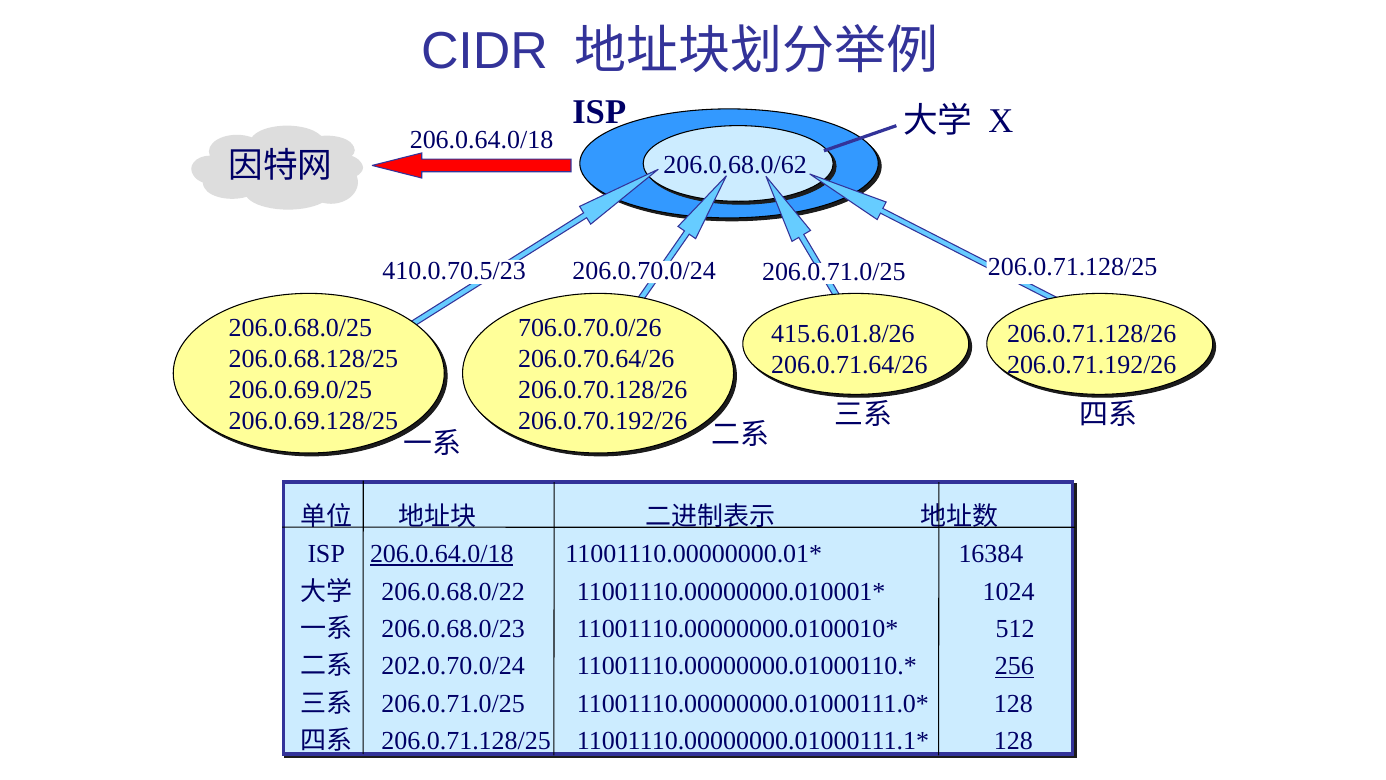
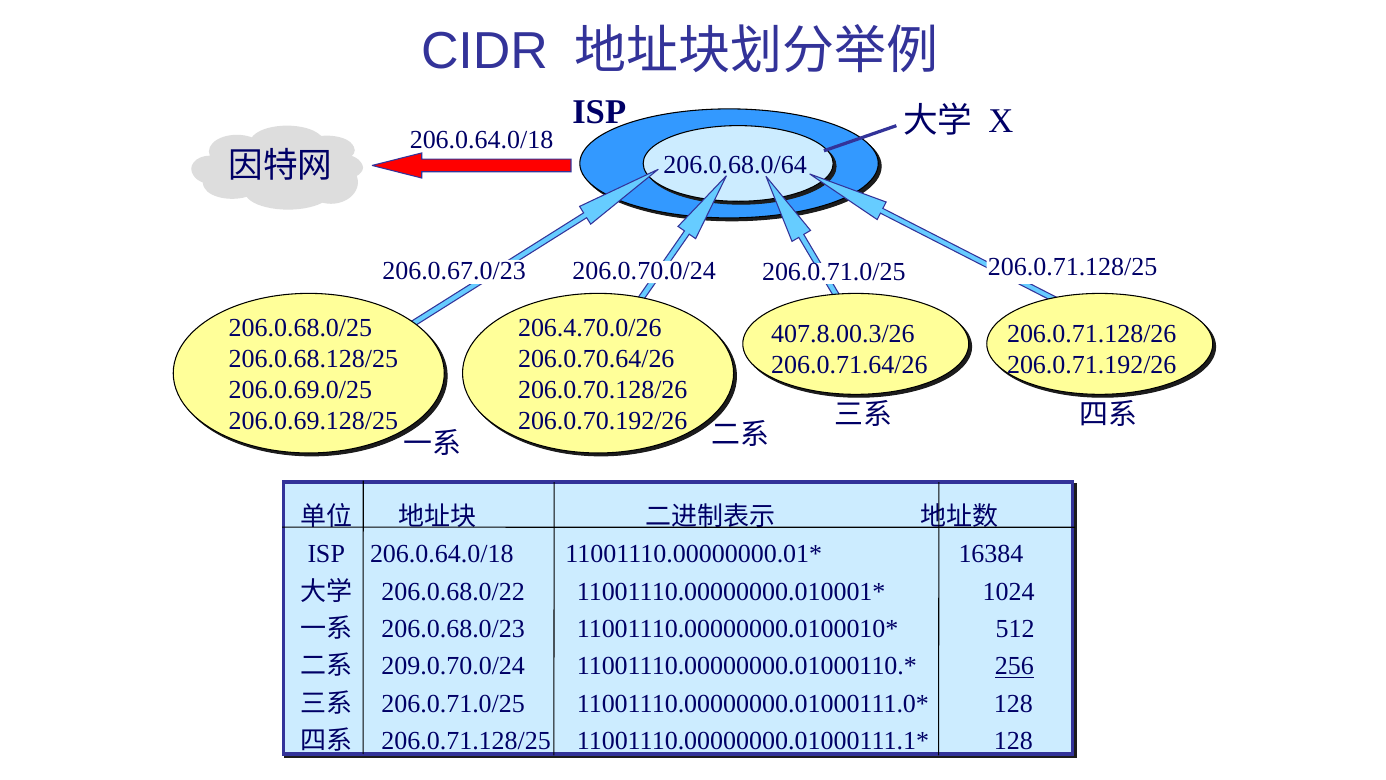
206.0.68.0/62: 206.0.68.0/62 -> 206.0.68.0/64 (735, 165)
410.0.70.5/23: 410.0.70.5/23 -> 206.0.67.0/23 (454, 270)
706.0.70.0/26: 706.0.70.0/26 -> 206.4.70.0/26 (590, 327)
415.6.01.8/26: 415.6.01.8/26 -> 407.8.00.3/26 (843, 333)
206.0.64.0/18 underline: present -> none (442, 554)
202.0.70.0/24: 202.0.70.0/24 -> 209.0.70.0/24 (453, 666)
